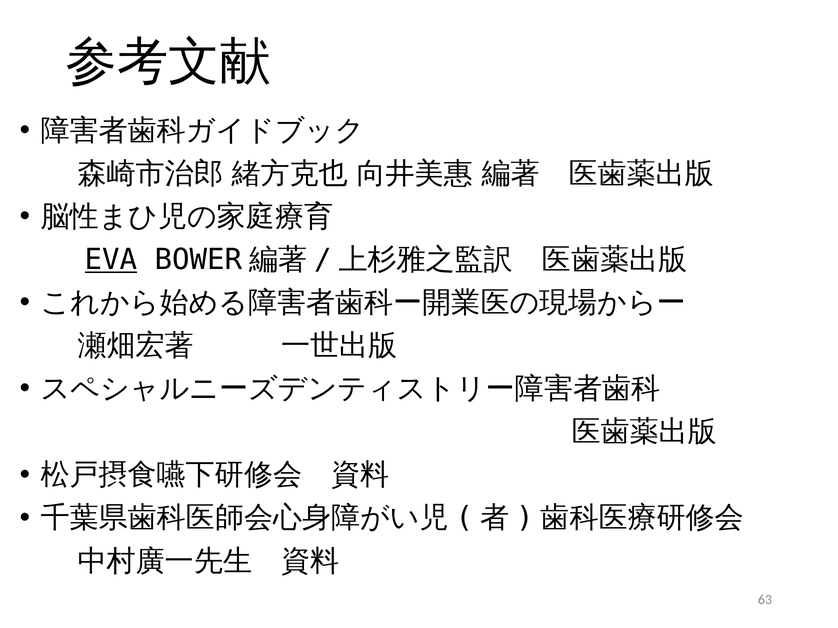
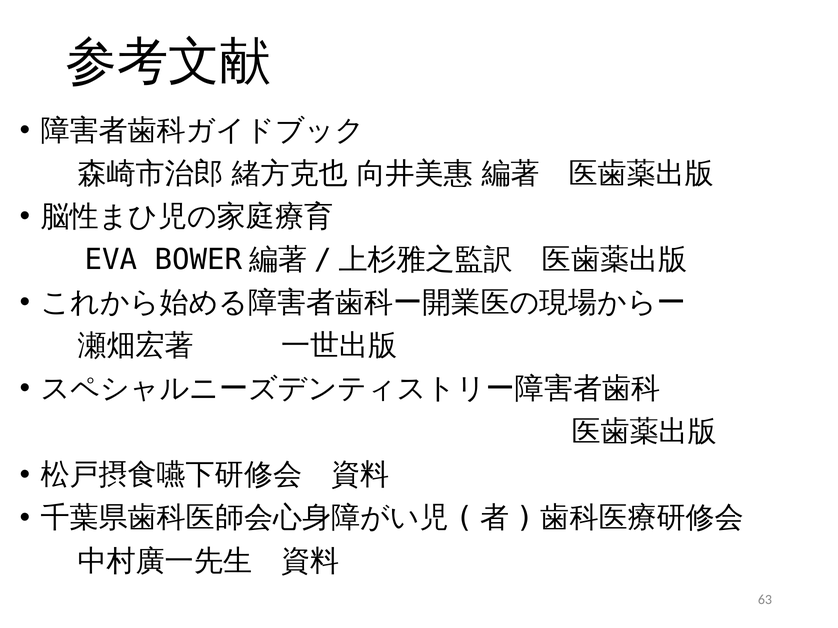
EVA underline: present -> none (111, 260)
